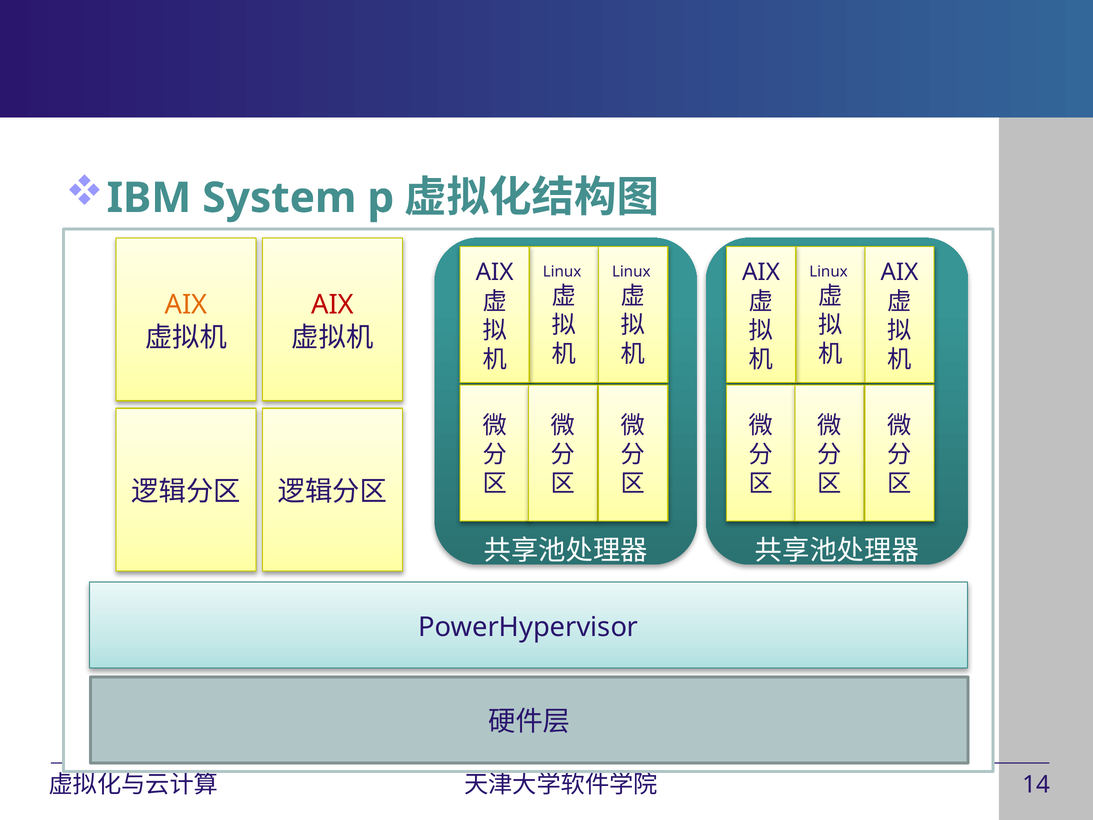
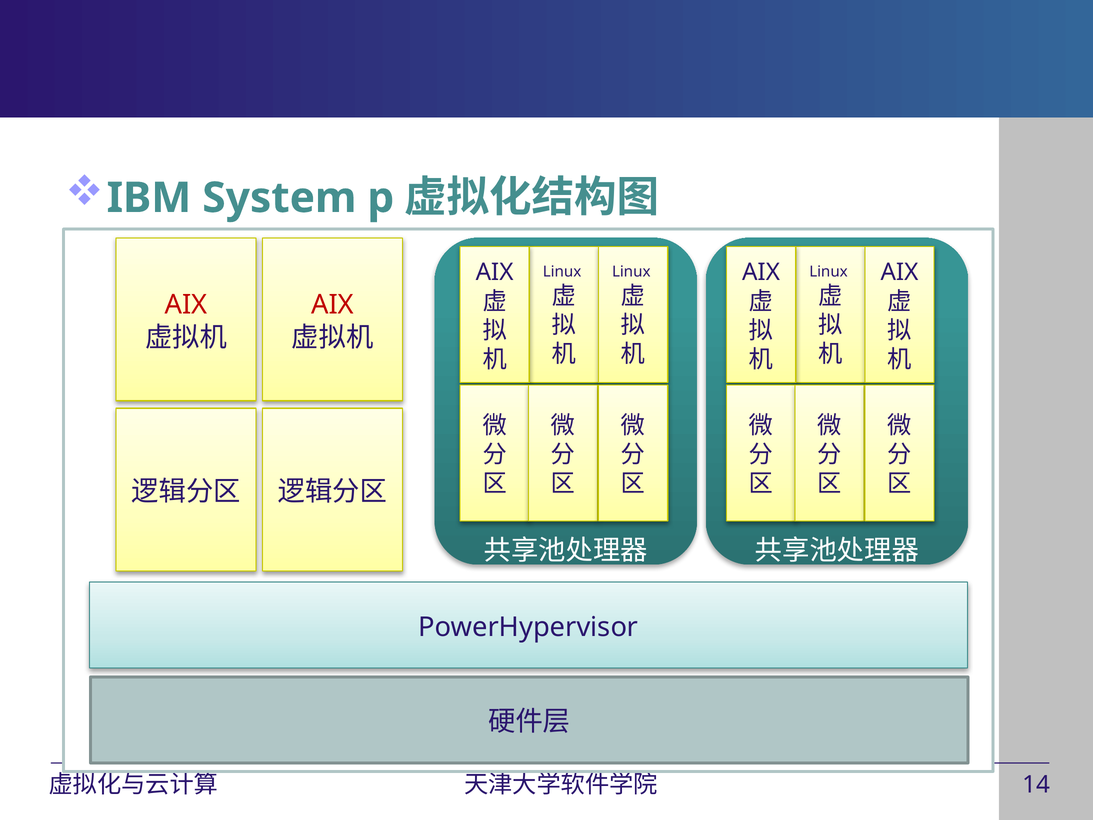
AIX colour: orange -> red (186, 305)
